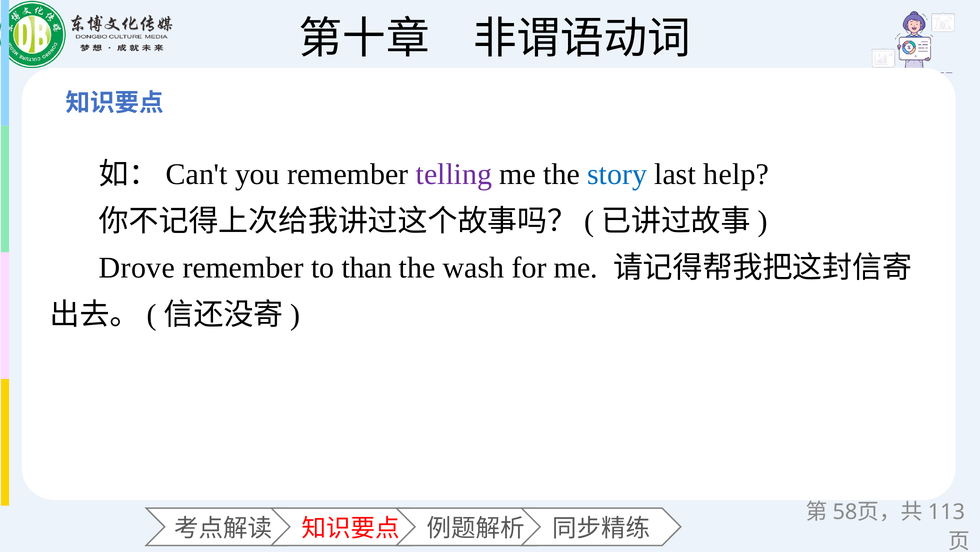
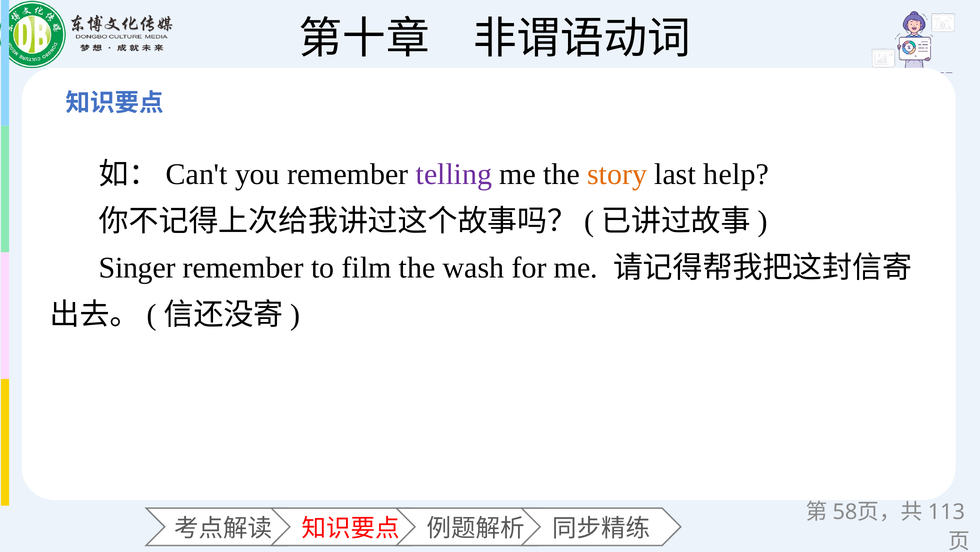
story colour: blue -> orange (617, 174)
Drove: Drove -> Singer (137, 268)
than: than -> film (367, 268)
